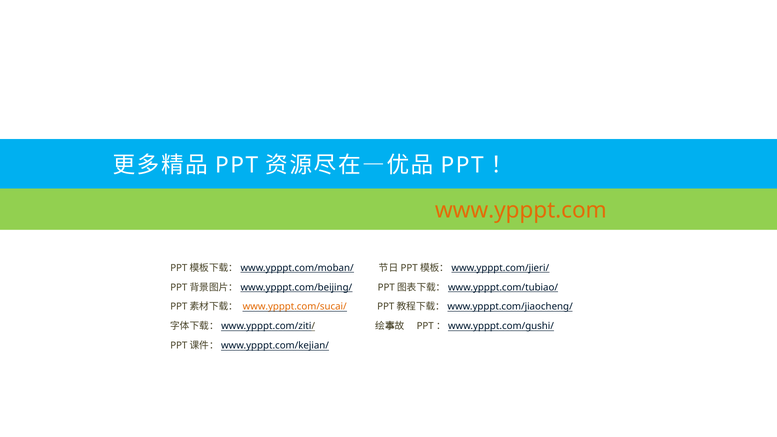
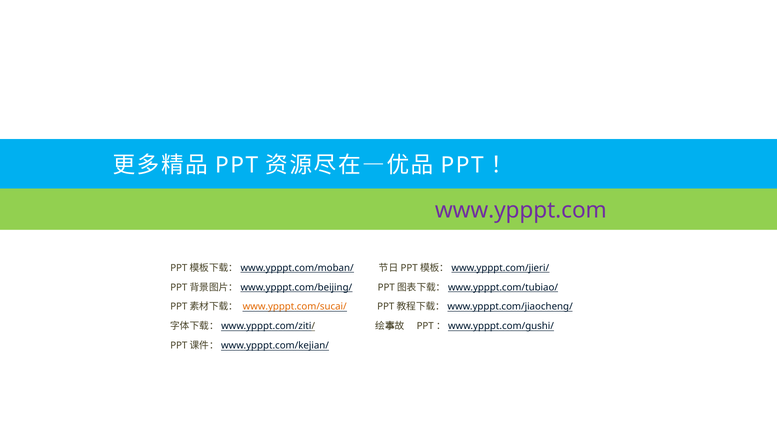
www.ypppt.com colour: orange -> purple (521, 210)
